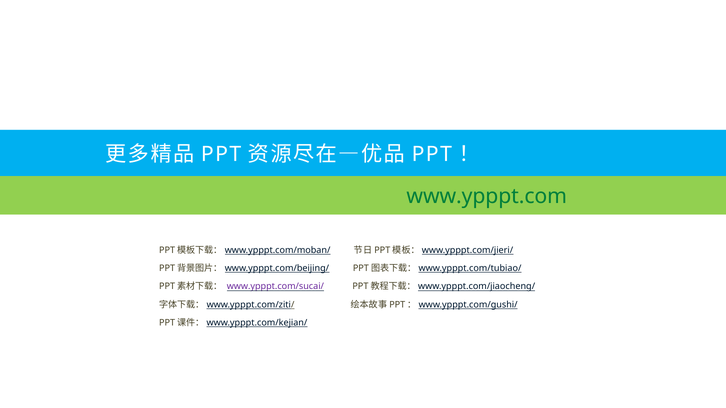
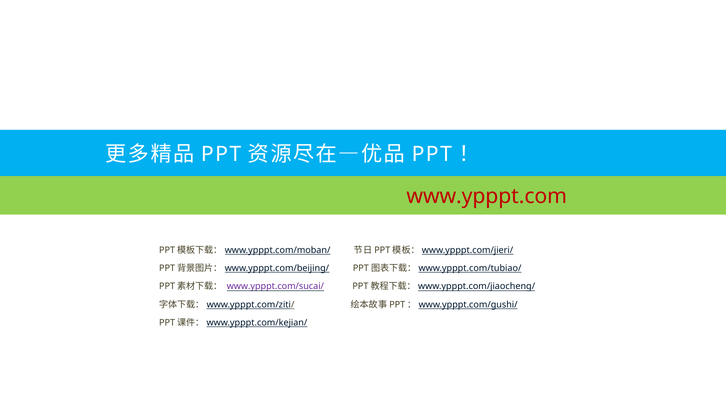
www.ypppt.com colour: green -> red (487, 197)
